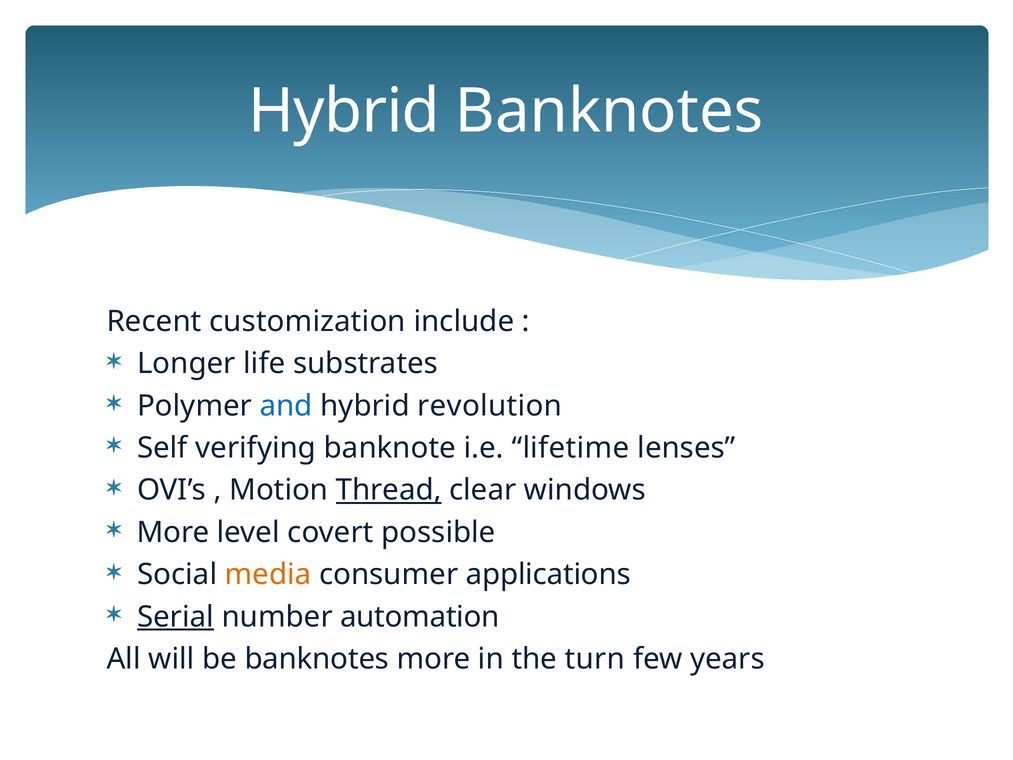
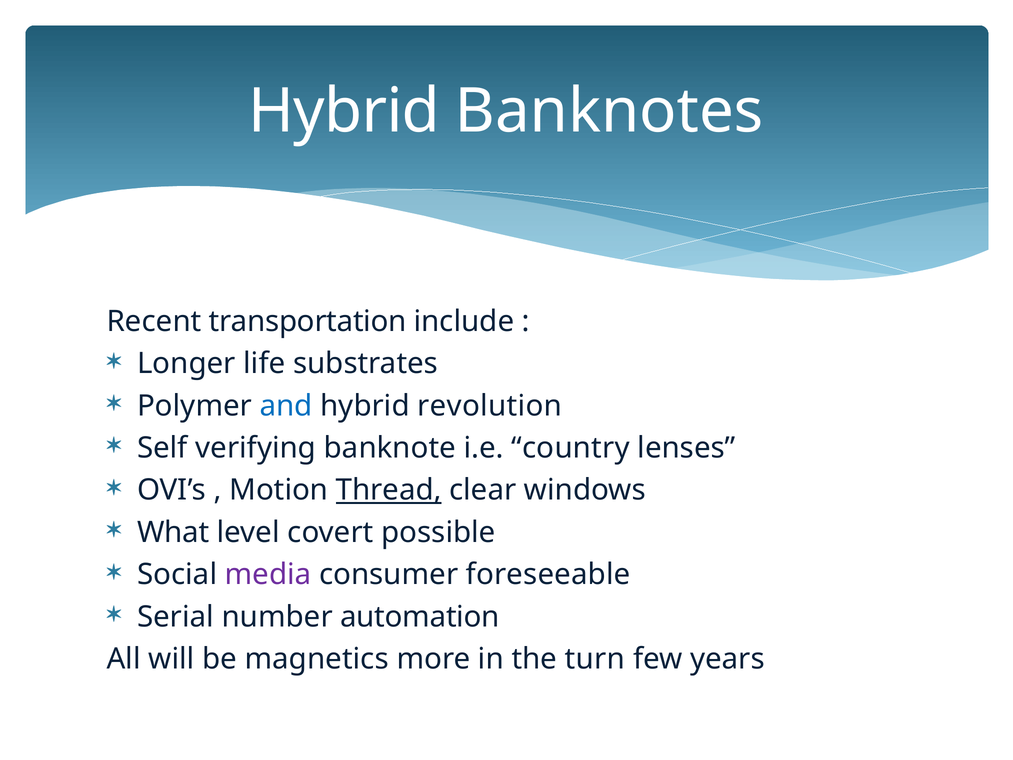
customization: customization -> transportation (308, 321)
lifetime: lifetime -> country (571, 448)
More: More -> What (173, 532)
media colour: orange -> purple (268, 574)
applications: applications -> foreseeable (548, 574)
Serial underline: present -> none (176, 617)
be banknotes: banknotes -> magnetics (317, 659)
